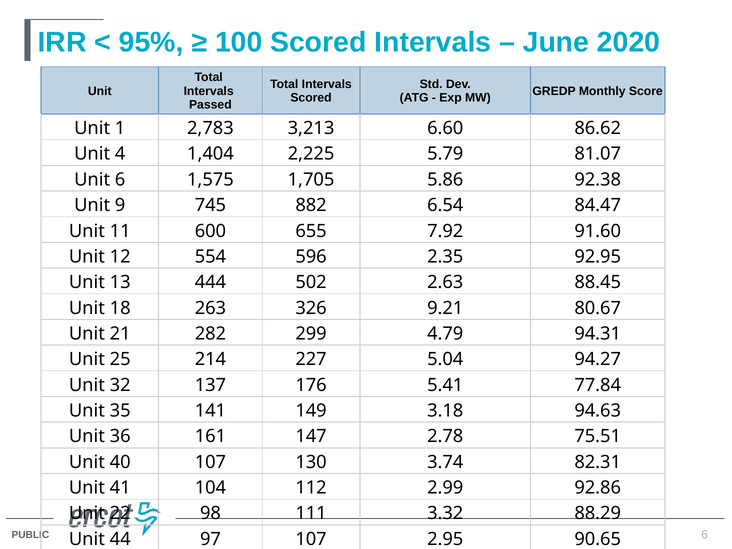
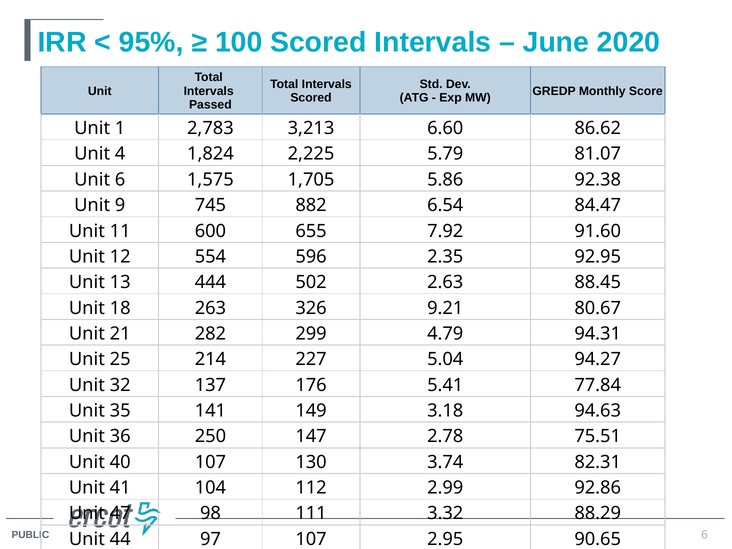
1,404: 1,404 -> 1,824 (210, 154)
161: 161 -> 250 (210, 436)
22: 22 -> 47 (120, 513)
